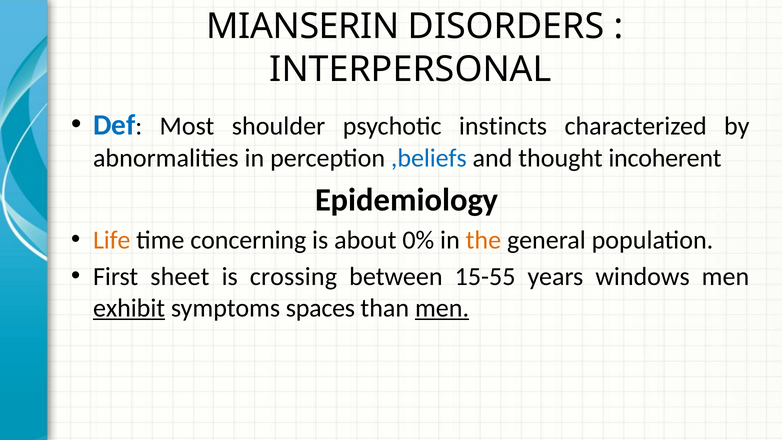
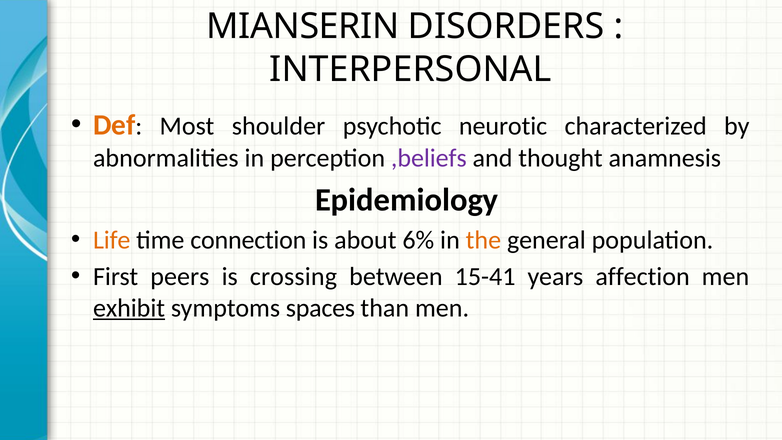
Def colour: blue -> orange (114, 125)
instincts: instincts -> neurotic (503, 126)
,beliefs colour: blue -> purple (429, 158)
incoherent: incoherent -> anamnesis (665, 158)
concerning: concerning -> connection (248, 240)
0%: 0% -> 6% (418, 240)
sheet: sheet -> peers (180, 277)
15-55: 15-55 -> 15-41 (485, 277)
windows: windows -> affection (643, 277)
men underline: present -> none (442, 308)
